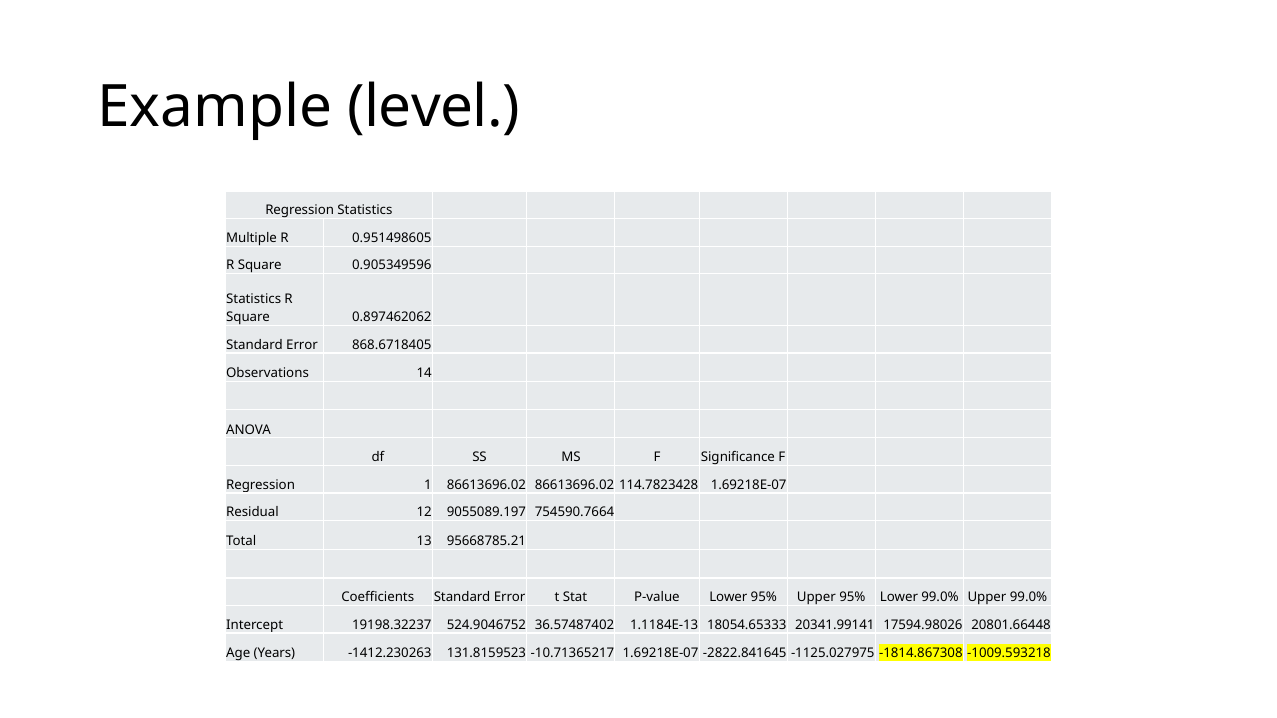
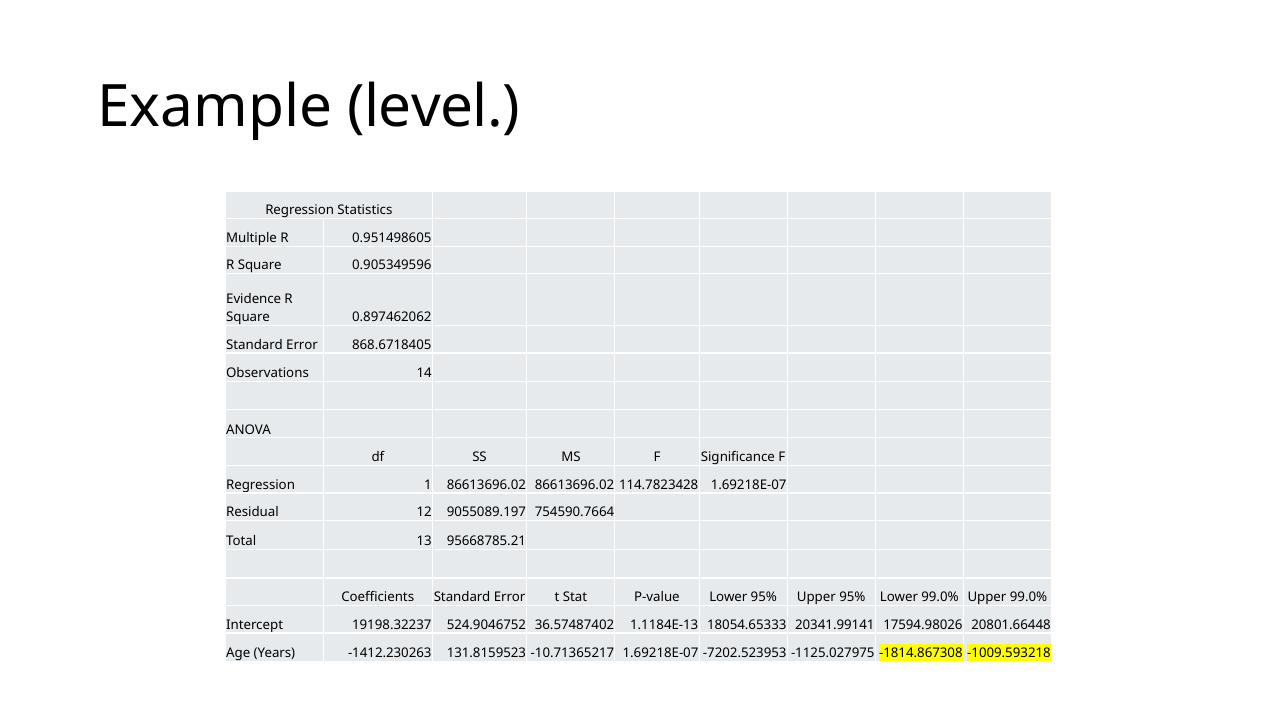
Statistics: Statistics -> Evidence (254, 299)
-2822.841645: -2822.841645 -> -7202.523953 (745, 654)
